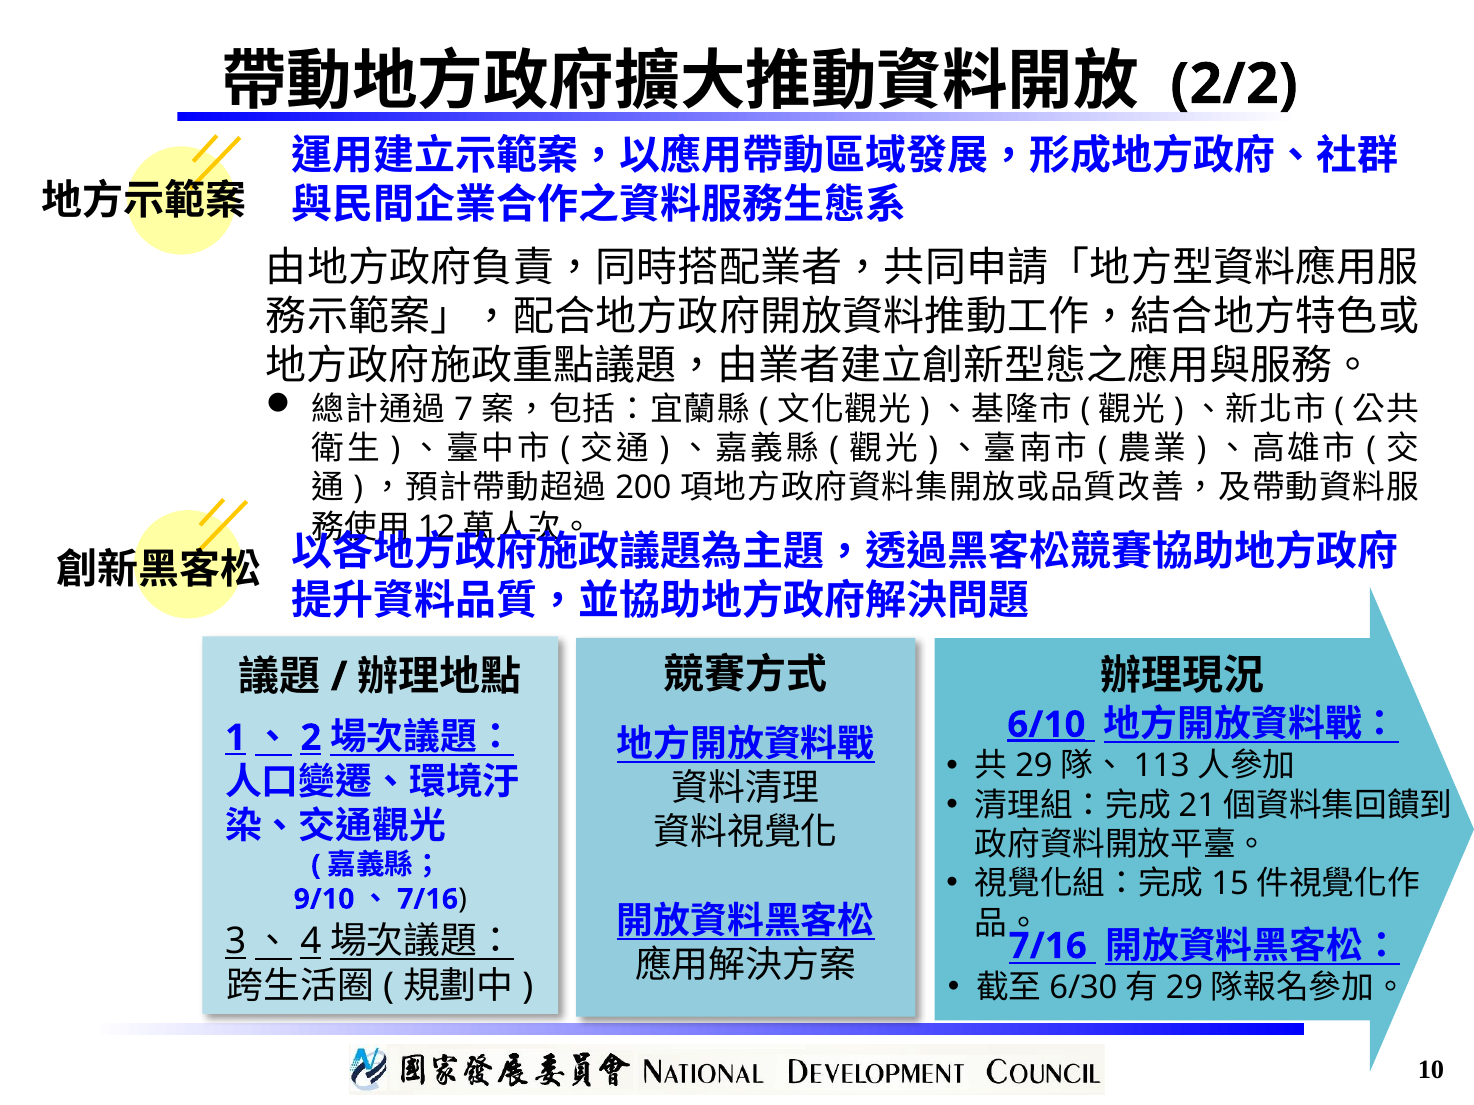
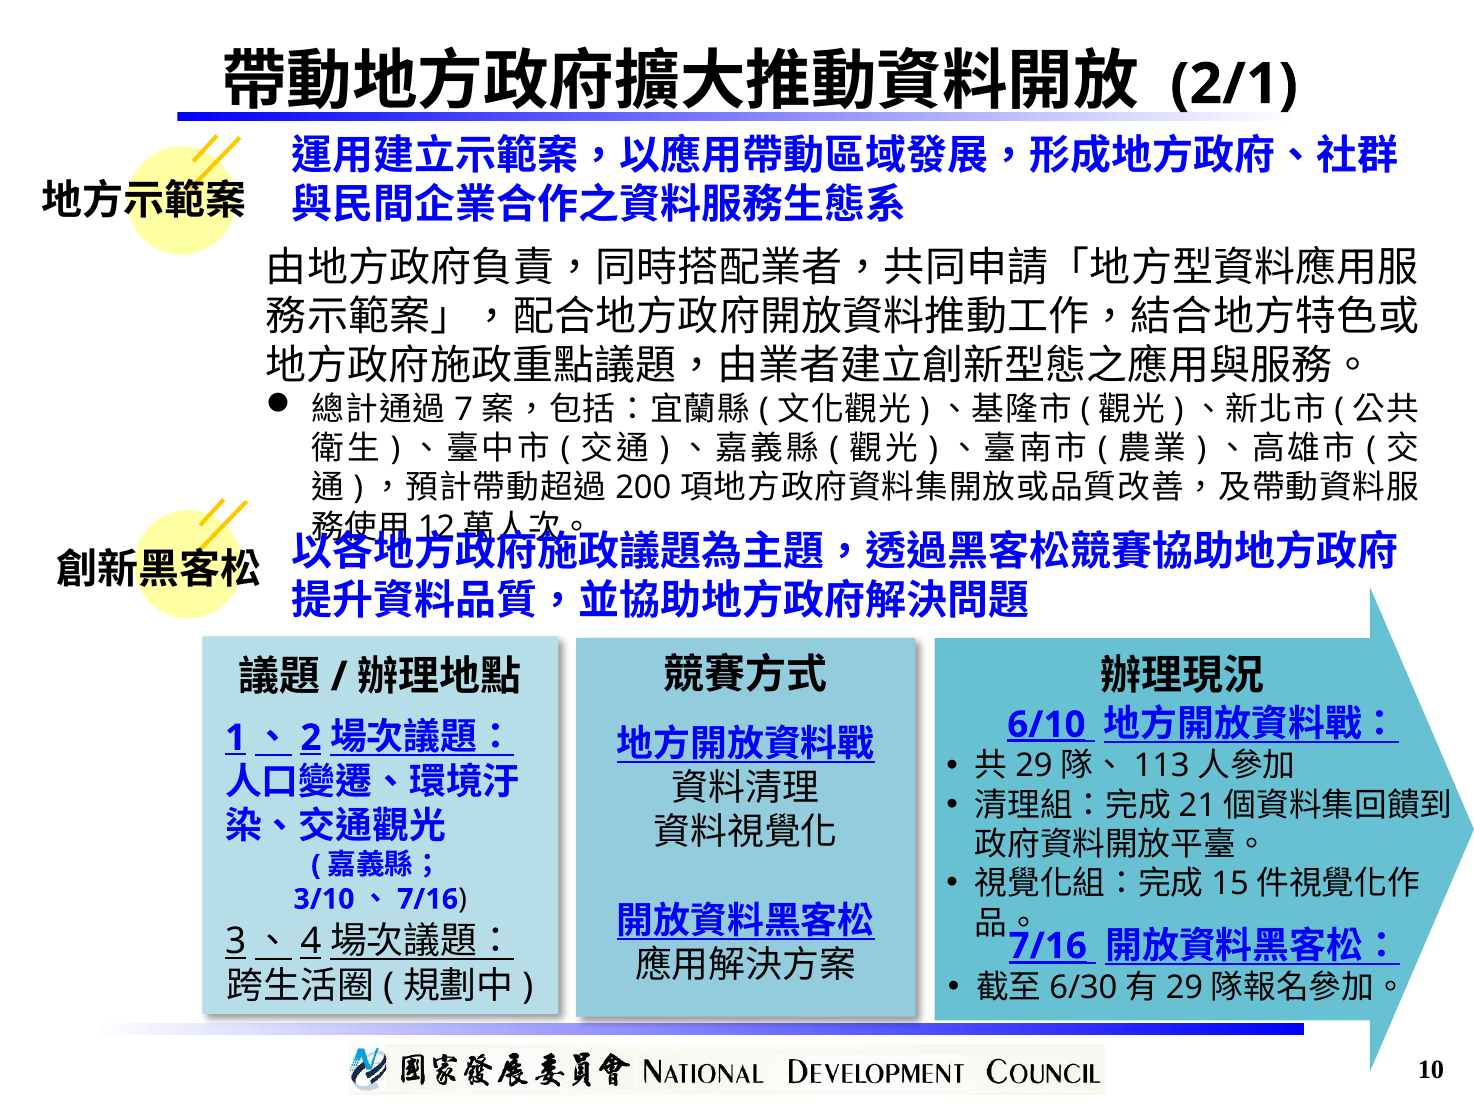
2/2: 2/2 -> 2/1 (1234, 84)
9/10: 9/10 -> 3/10 (324, 900)
7/16 underline: none -> present (1048, 946)
